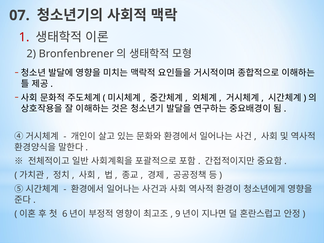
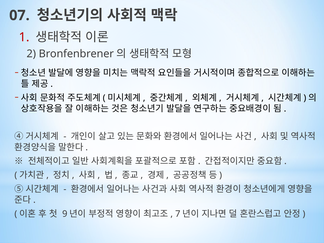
6: 6 -> 9 (65, 214)
9: 9 -> 7 (178, 214)
